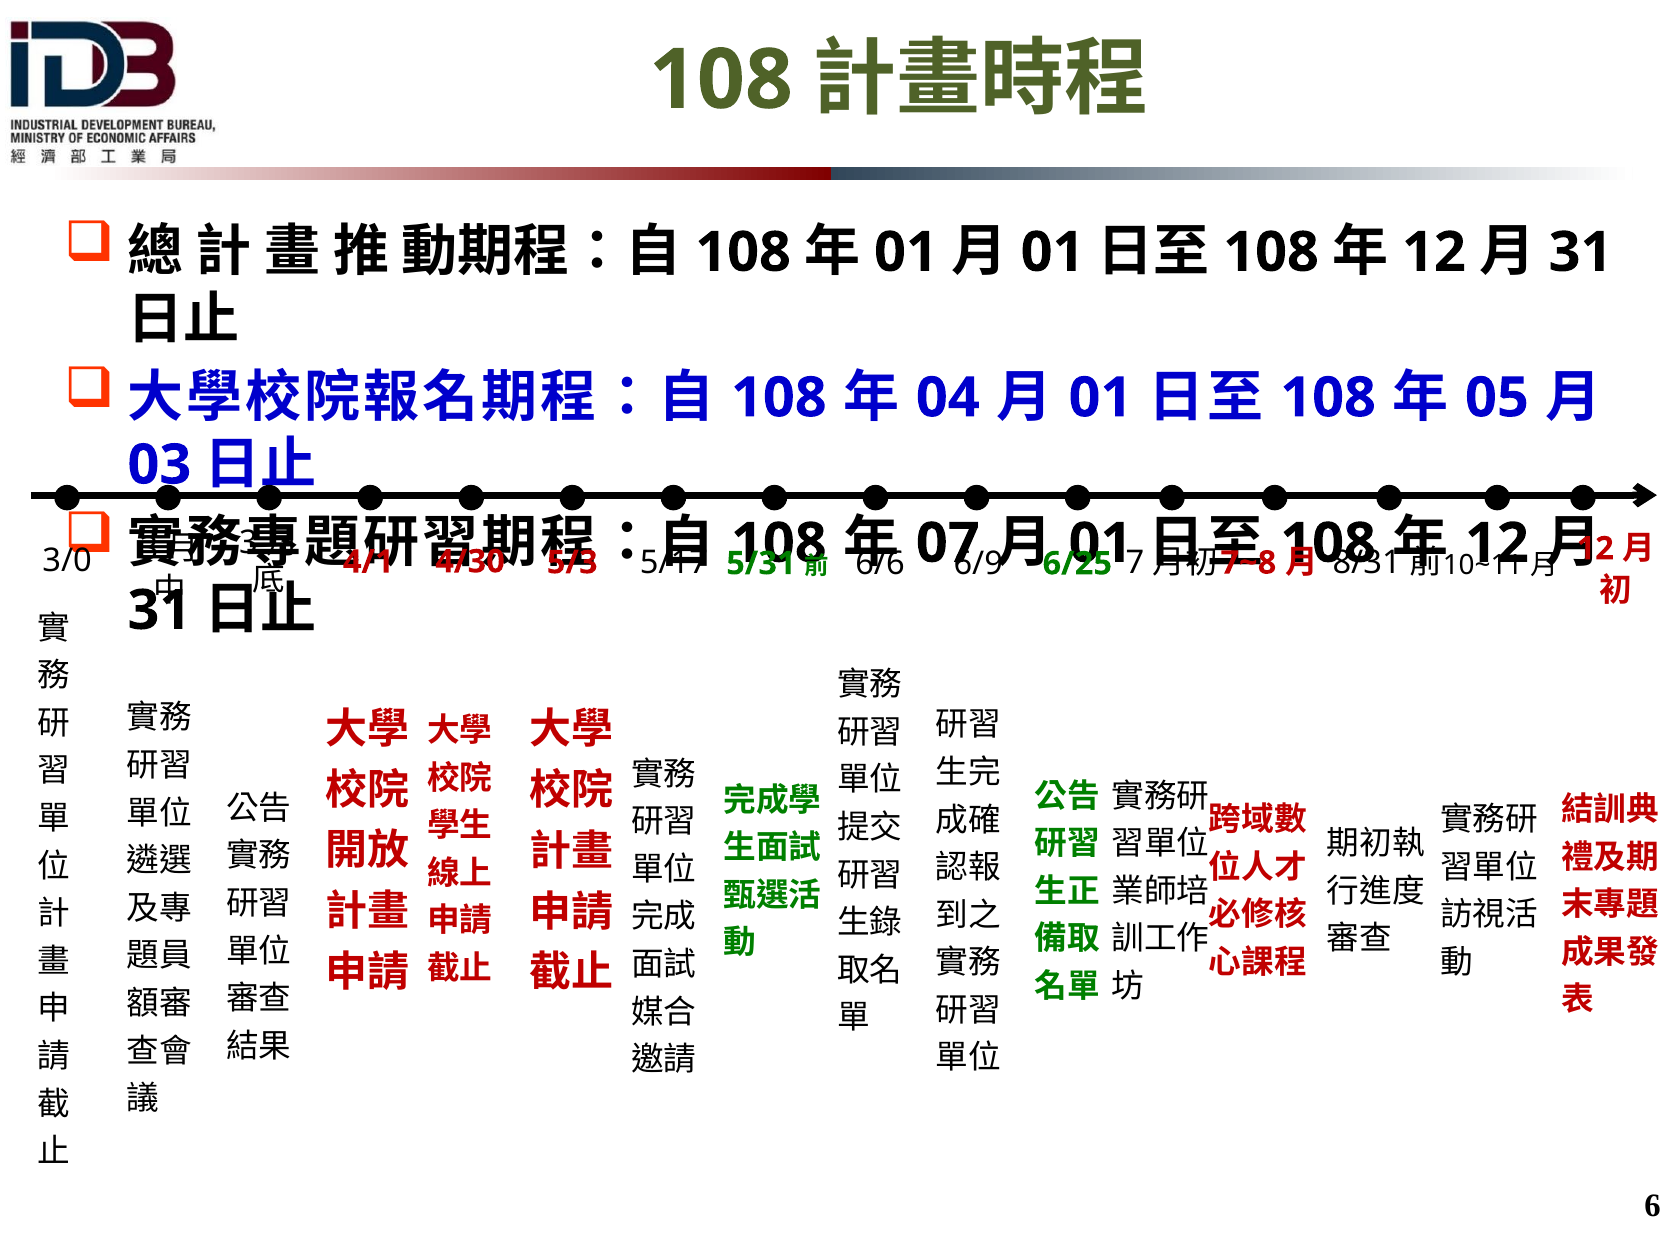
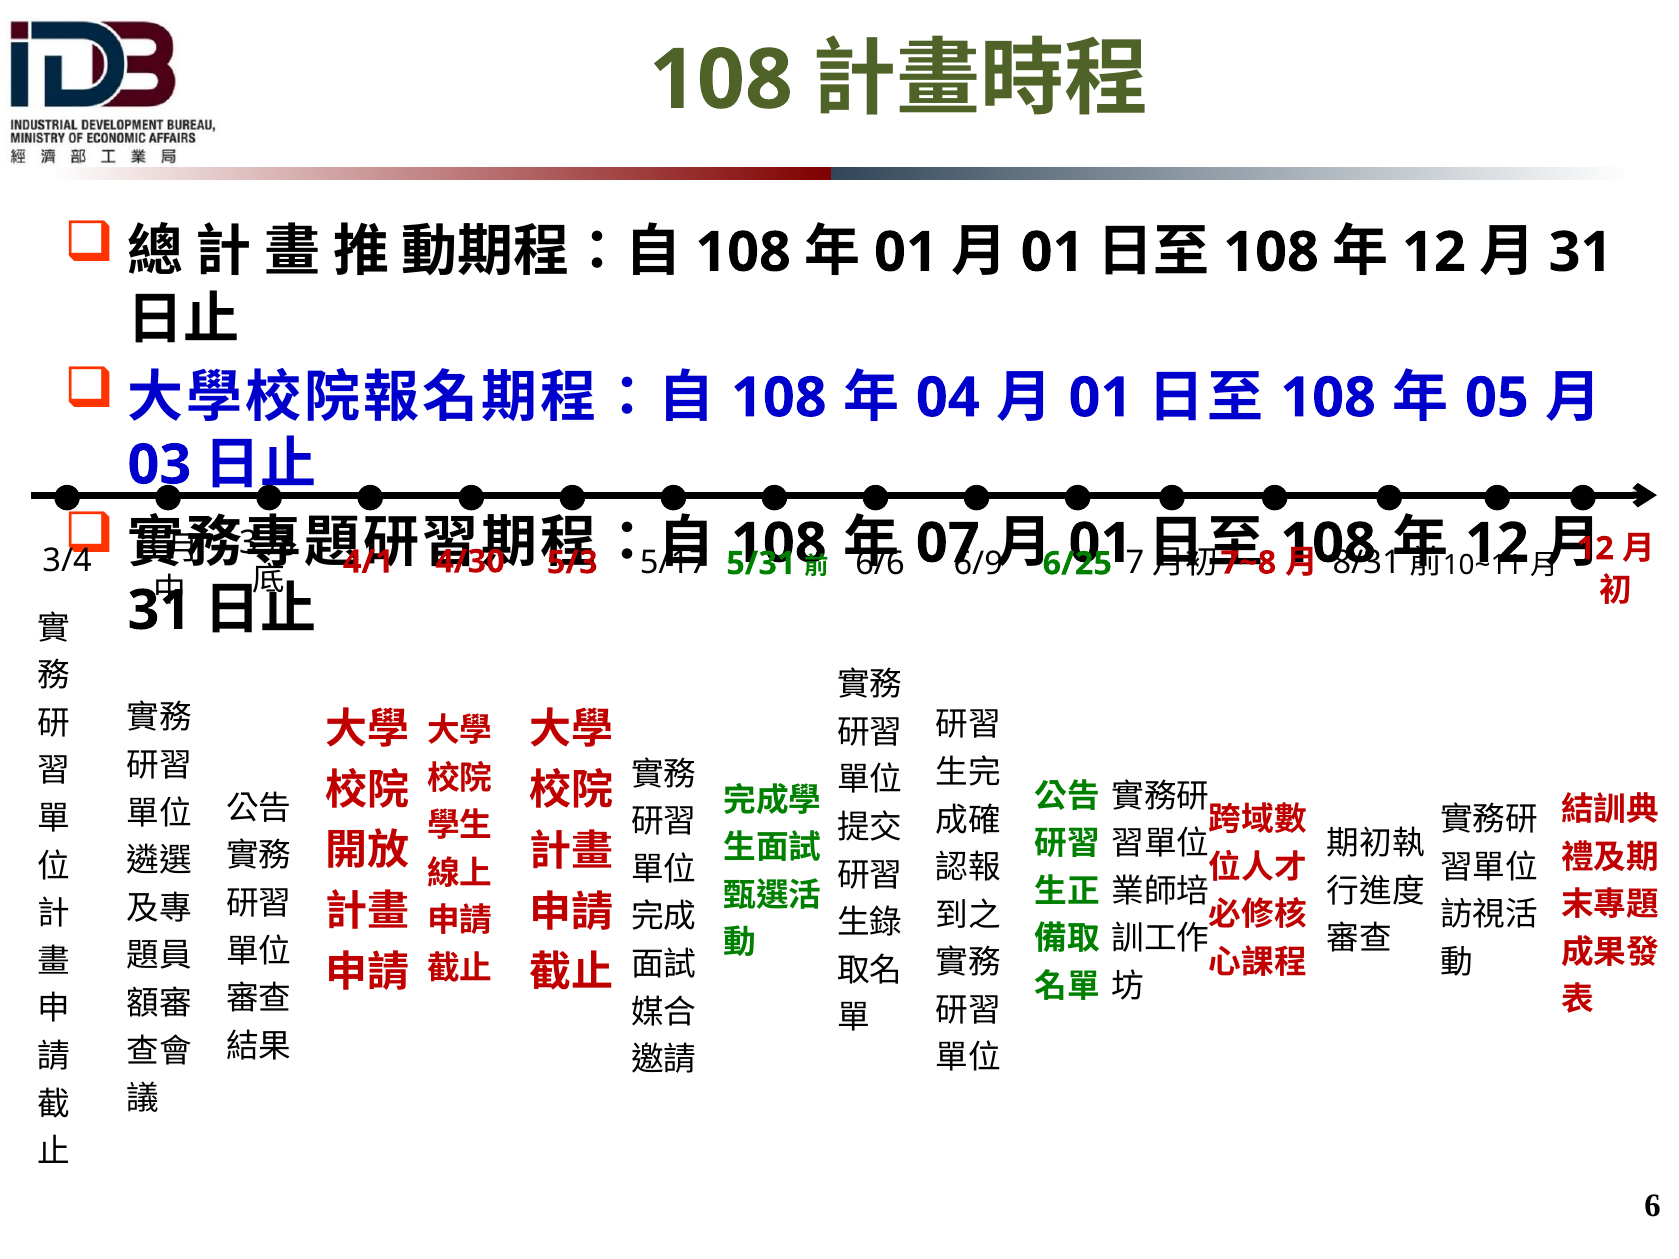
3/0: 3/0 -> 3/4 (67, 561)
